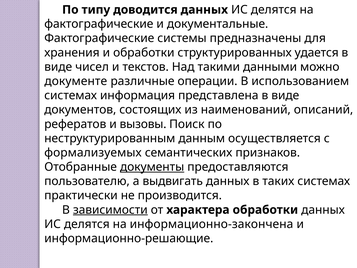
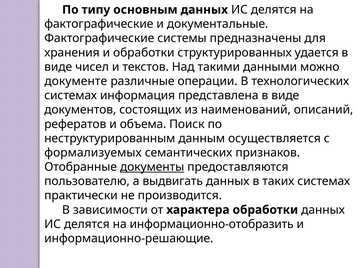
доводится: доводится -> основным (145, 10)
использованием: использованием -> технологических (300, 81)
вызовы: вызовы -> объема (143, 124)
зависимости underline: present -> none (110, 210)
информационно-закончена: информационно-закончена -> информационно-отобразить (212, 224)
